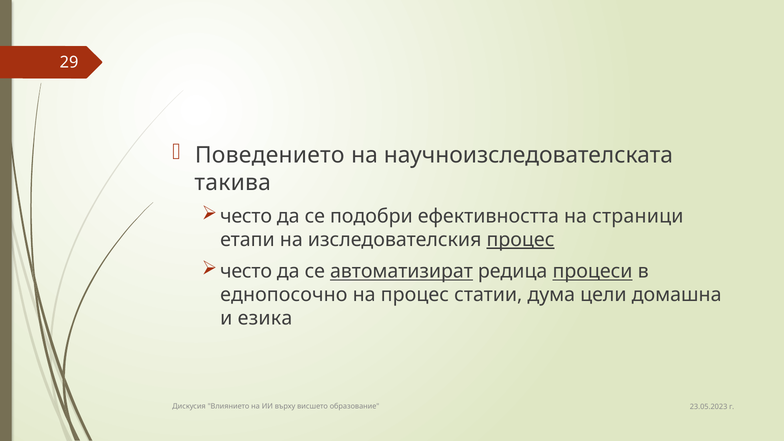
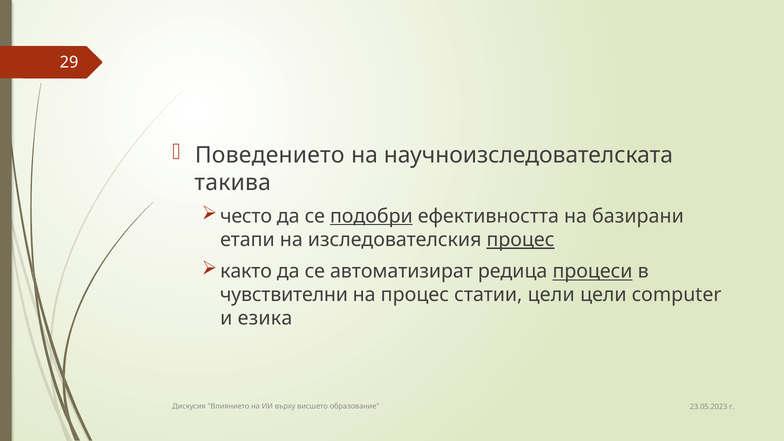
подобри underline: none -> present (371, 216)
страници: страници -> базирани (638, 216)
често: често -> както (246, 271)
автоматизират underline: present -> none (401, 271)
еднопосочно: еднопосочно -> чувствителни (284, 295)
статии дума: дума -> цели (551, 295)
домашна: домашна -> computer (677, 295)
